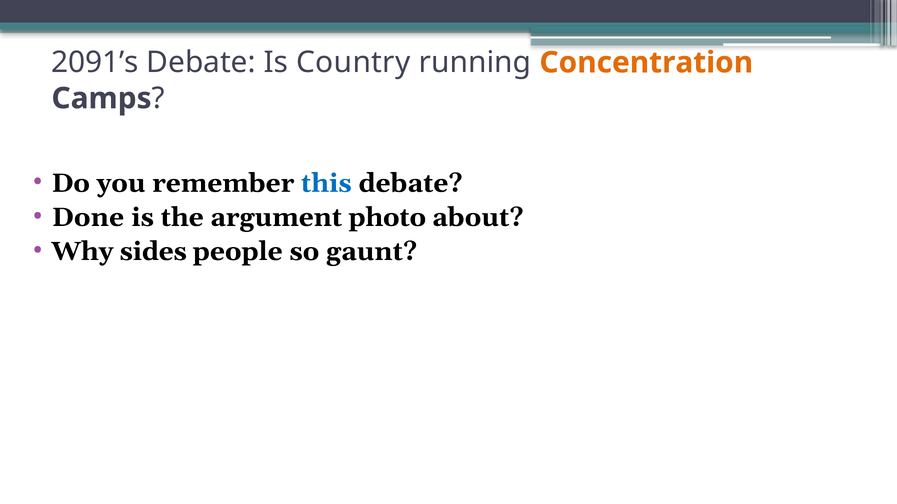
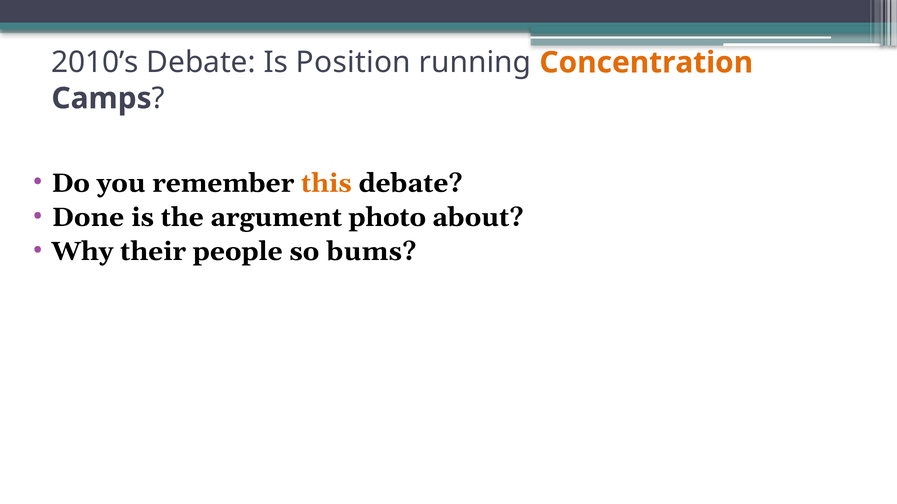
2091’s: 2091’s -> 2010’s (95, 63)
Country: Country -> Position (353, 63)
this colour: blue -> orange (326, 183)
sides: sides -> their (153, 252)
gaunt: gaunt -> bums (372, 252)
